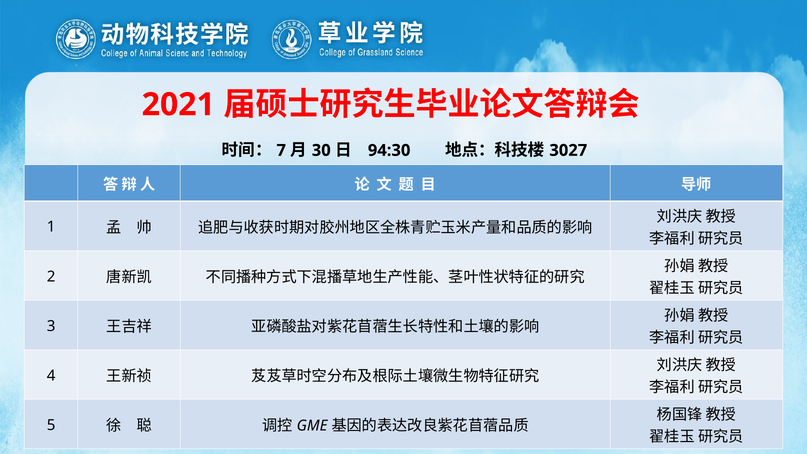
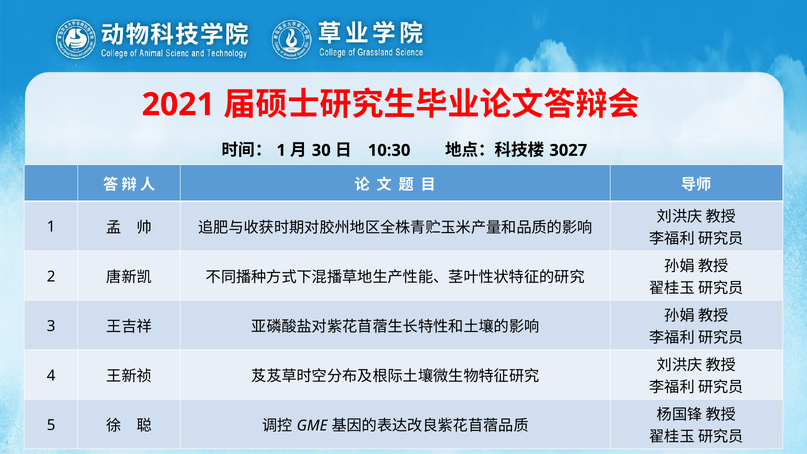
7: 7 -> 1 (281, 150)
94:30: 94:30 -> 10:30 (389, 150)
